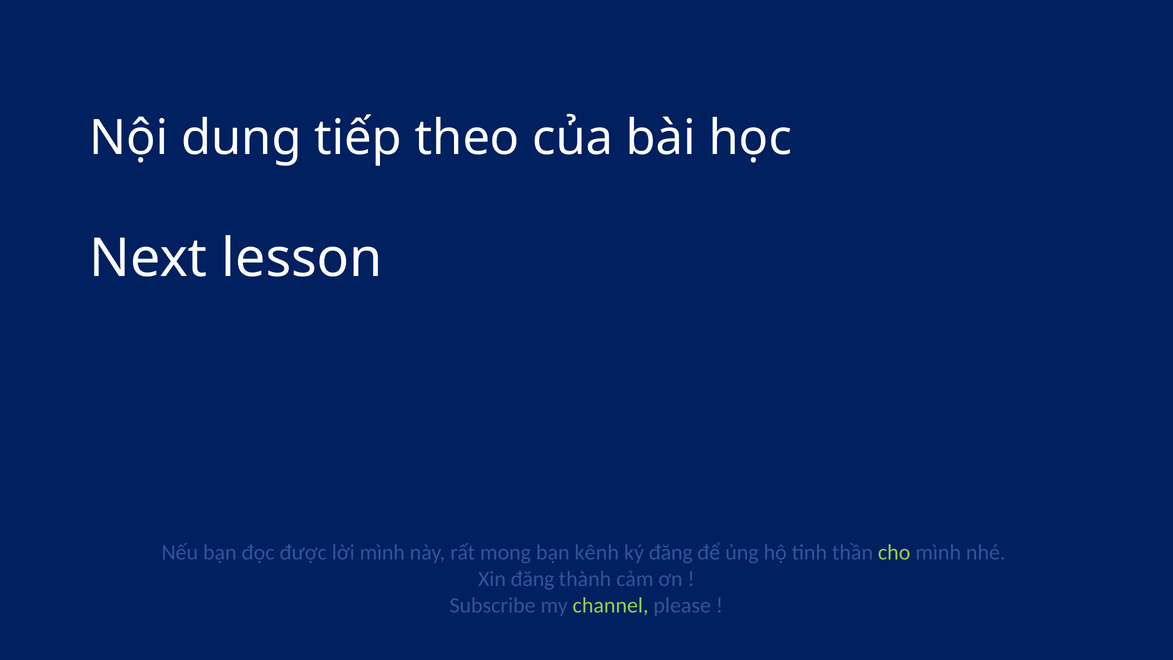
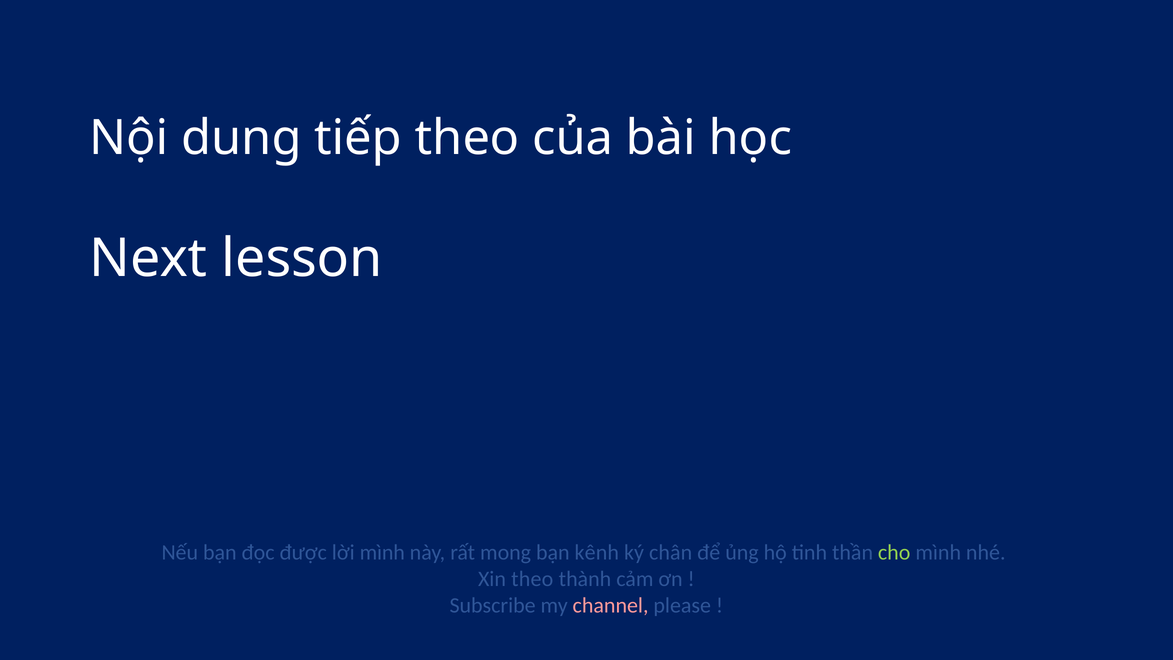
ký đăng: đăng -> chân (671, 553)
Xin đăng: đăng -> theo (532, 579)
channel colour: light green -> pink (611, 605)
